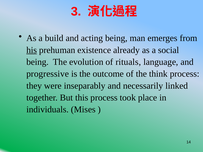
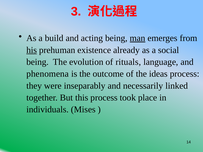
man underline: none -> present (138, 38)
progressive: progressive -> phenomena (48, 74)
think: think -> ideas (158, 74)
